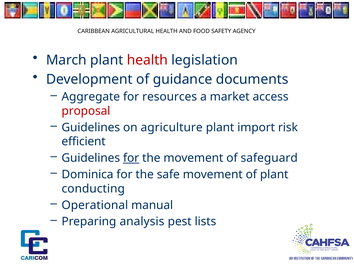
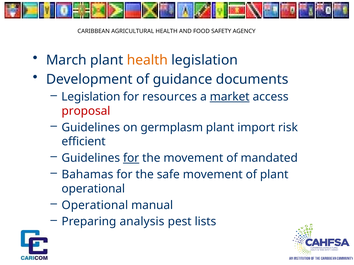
health colour: red -> orange (147, 60)
Aggregate: Aggregate -> Legislation (91, 97)
market underline: none -> present (230, 97)
agriculture: agriculture -> germplasm (172, 128)
safeguard: safeguard -> mandated (269, 158)
Dominica: Dominica -> Bahamas (87, 175)
conducting: conducting -> operational (93, 189)
